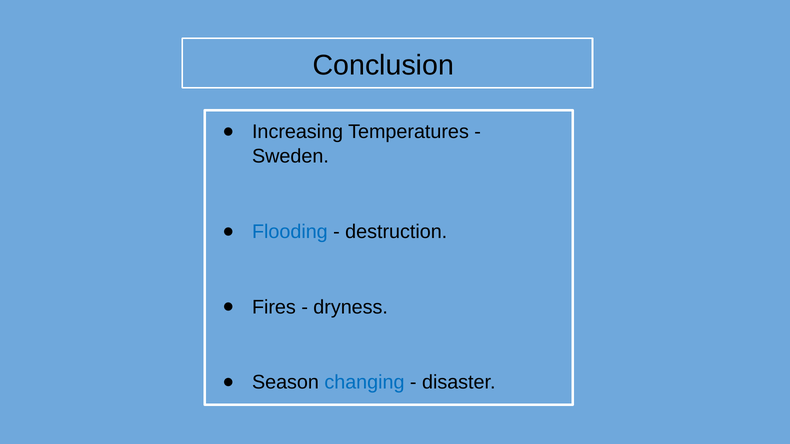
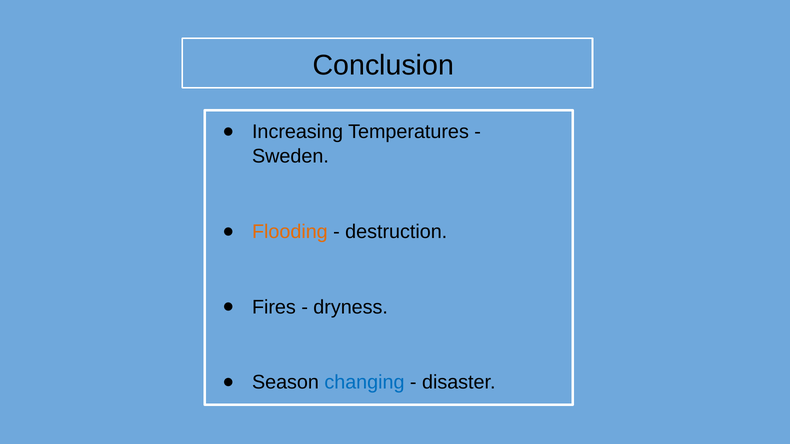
Flooding colour: blue -> orange (290, 232)
